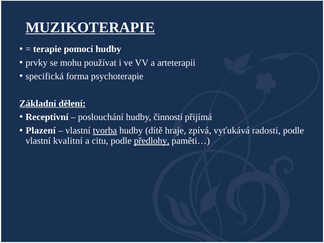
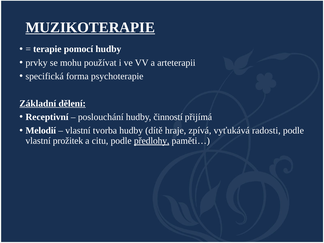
Plazení: Plazení -> Melodií (41, 131)
tvorba underline: present -> none (105, 131)
kvalitní: kvalitní -> prožitek (68, 141)
